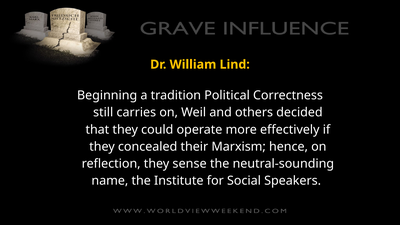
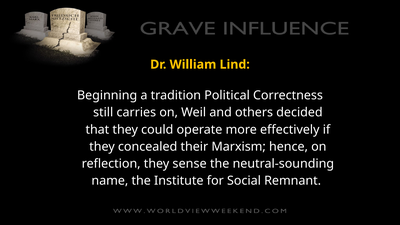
Speakers: Speakers -> Remnant (293, 181)
